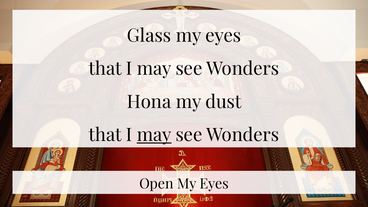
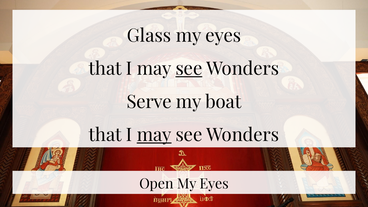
see underline: none -> present (189, 69)
Hona: Hona -> Serve (149, 102)
dust: dust -> boat (223, 102)
